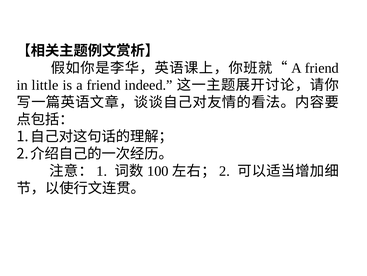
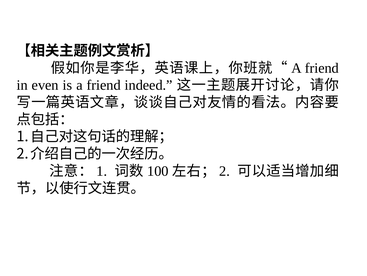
little: little -> even (45, 85)
